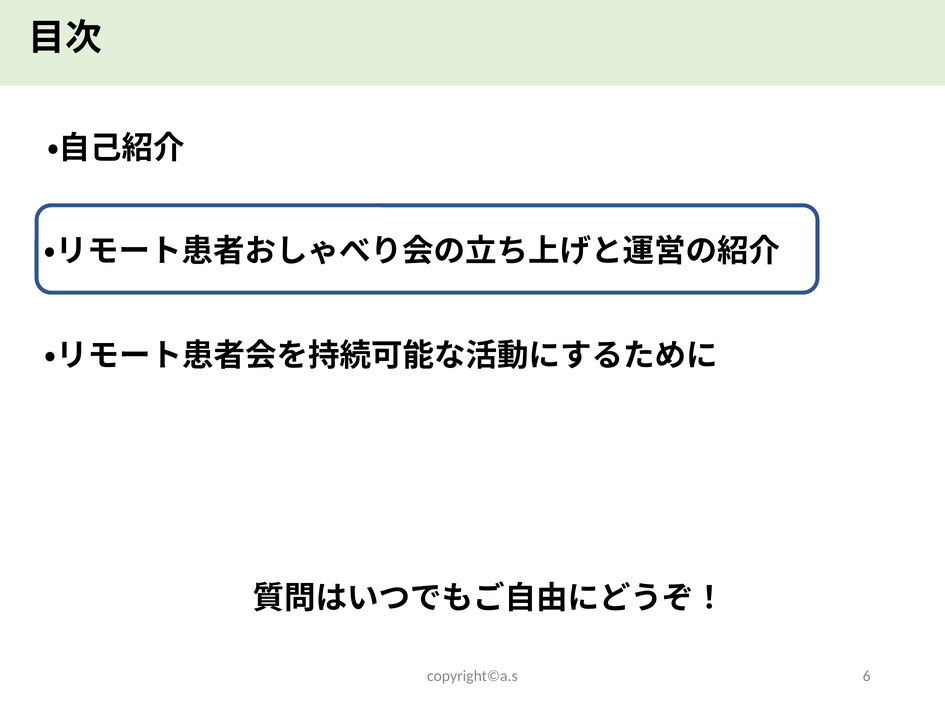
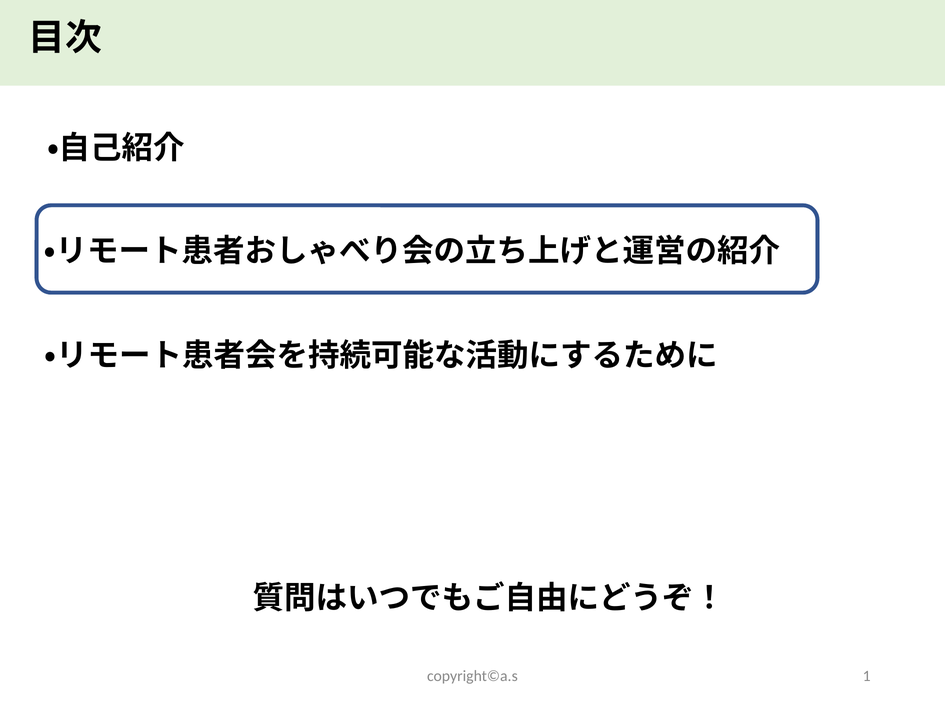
6: 6 -> 1 (867, 677)
